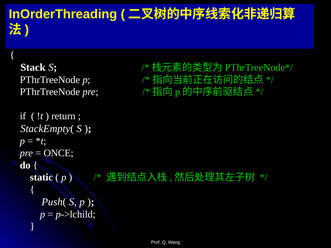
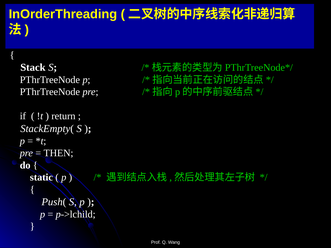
ONCE: ONCE -> THEN (58, 153)
